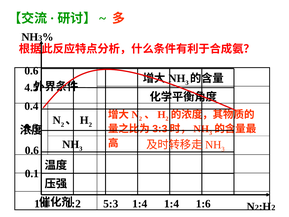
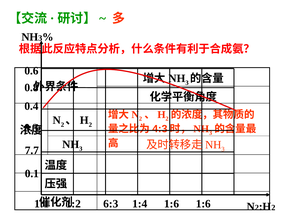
4.5: 4.5 -> 0.8 (31, 88)
3:3: 3:3 -> 4:3 (160, 129)
0.6: 0.6 -> 7.7 (32, 150)
5:3: 5:3 -> 6:3 (111, 203)
1:4 1:4: 1:4 -> 1:6 (172, 203)
